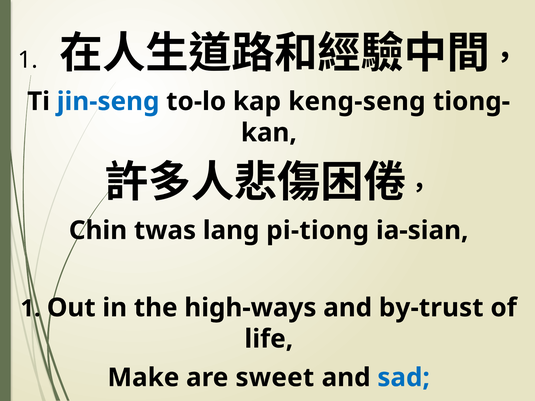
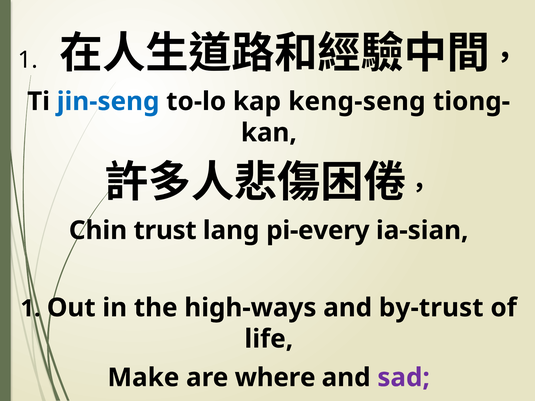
twas: twas -> trust (165, 231)
pi-tiong: pi-tiong -> pi-every (318, 231)
sweet: sweet -> where (275, 378)
sad colour: blue -> purple (404, 378)
